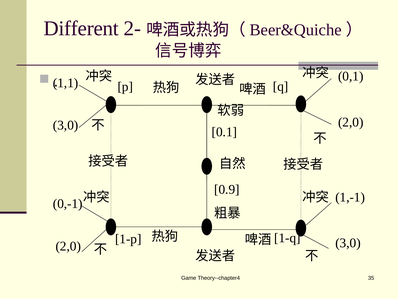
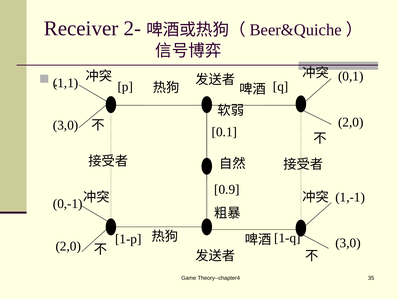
Different: Different -> Receiver (81, 28)
